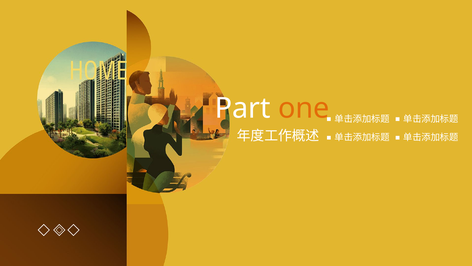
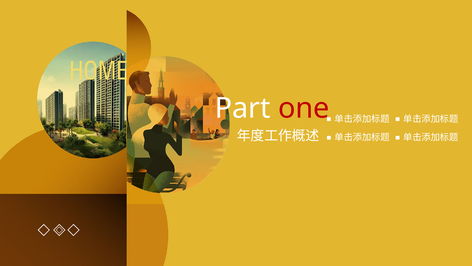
one colour: orange -> red (304, 108)
